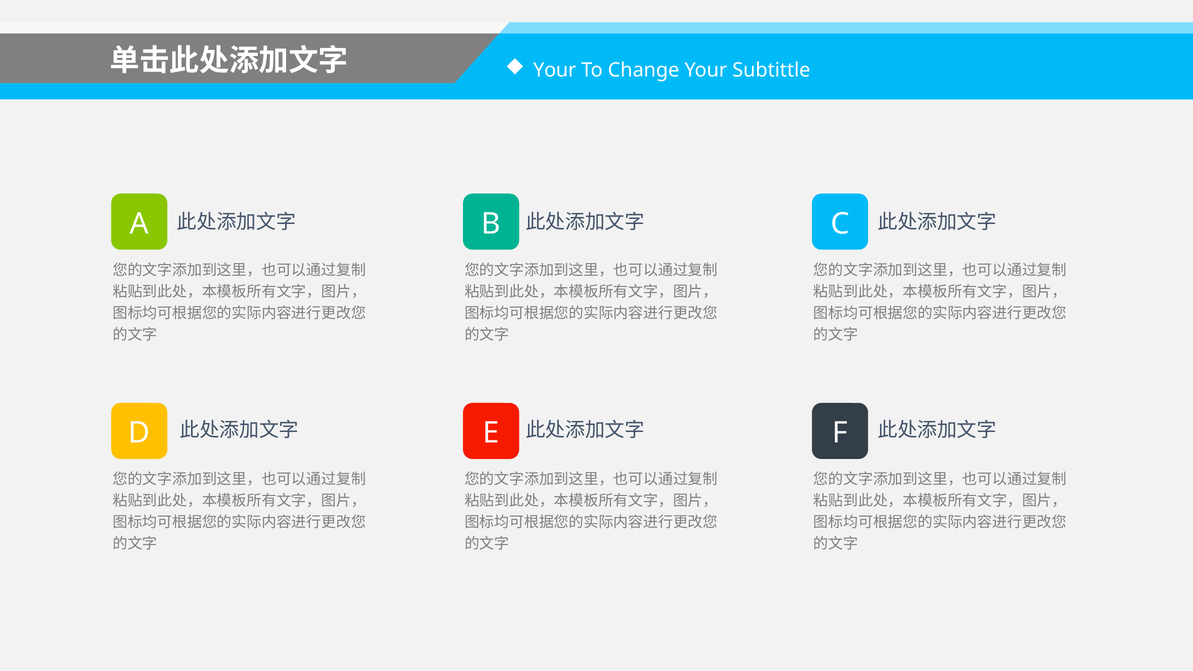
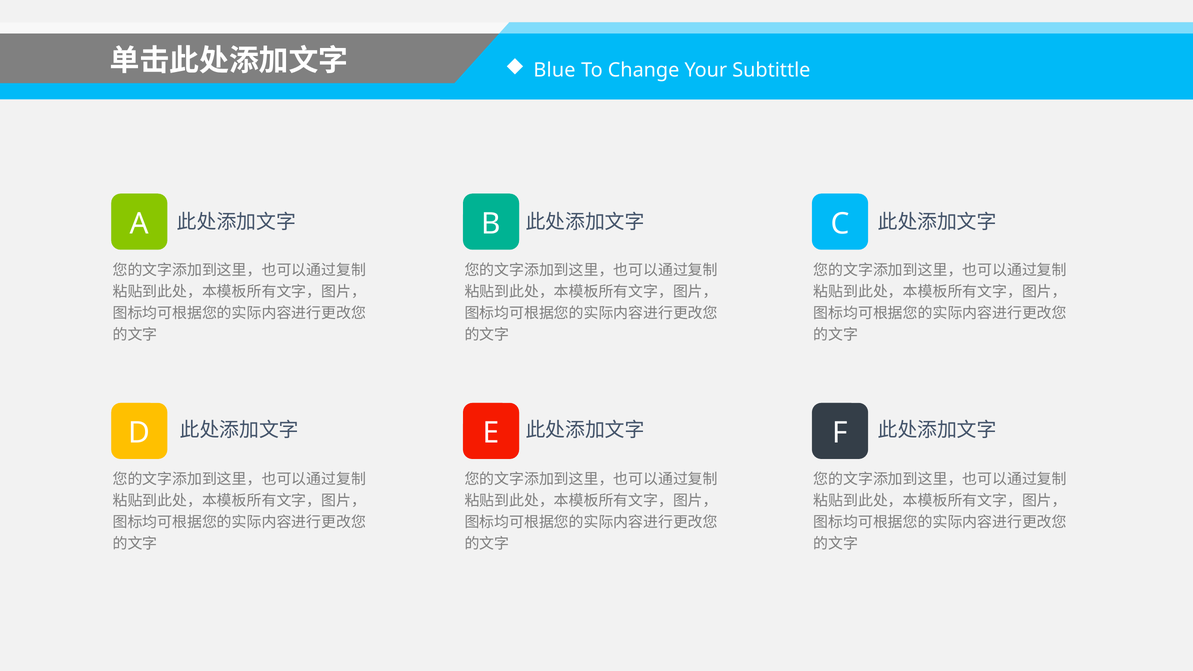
Your: Your -> Blue (555, 70)
